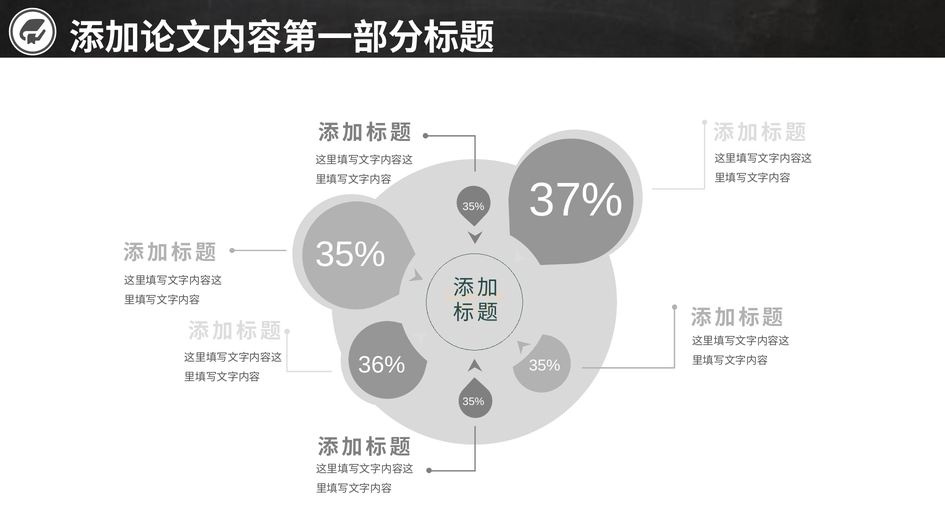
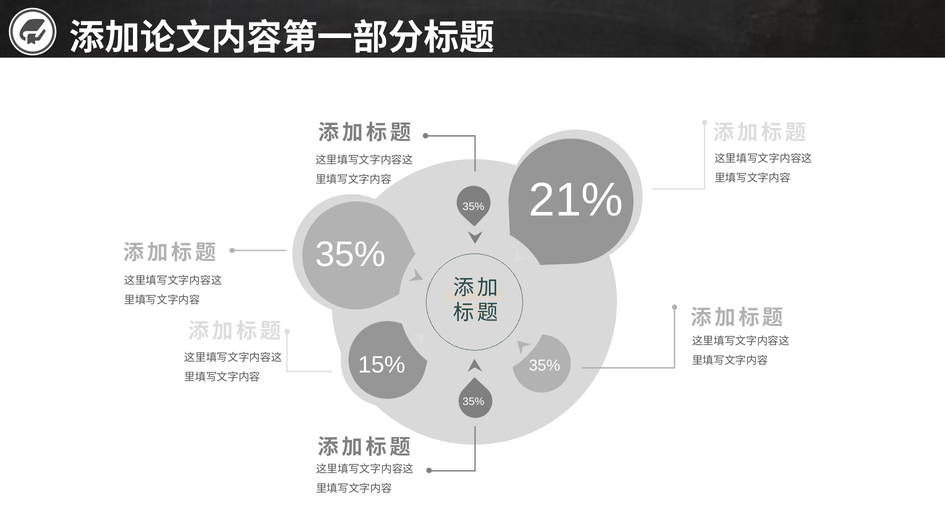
37%: 37% -> 21% (576, 200)
36%: 36% -> 15% (382, 365)
